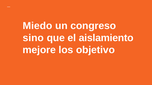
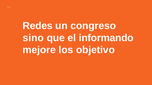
Miedo: Miedo -> Redes (38, 26)
aislamiento: aislamiento -> informando (106, 38)
